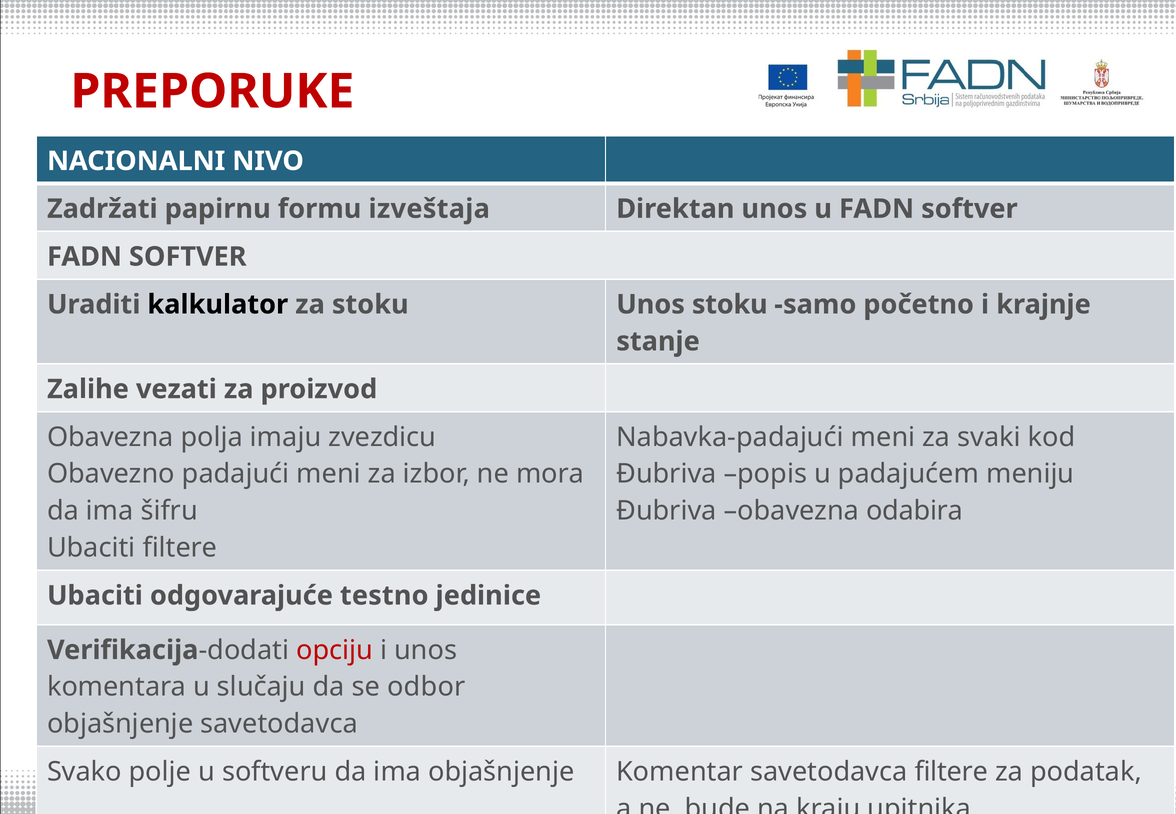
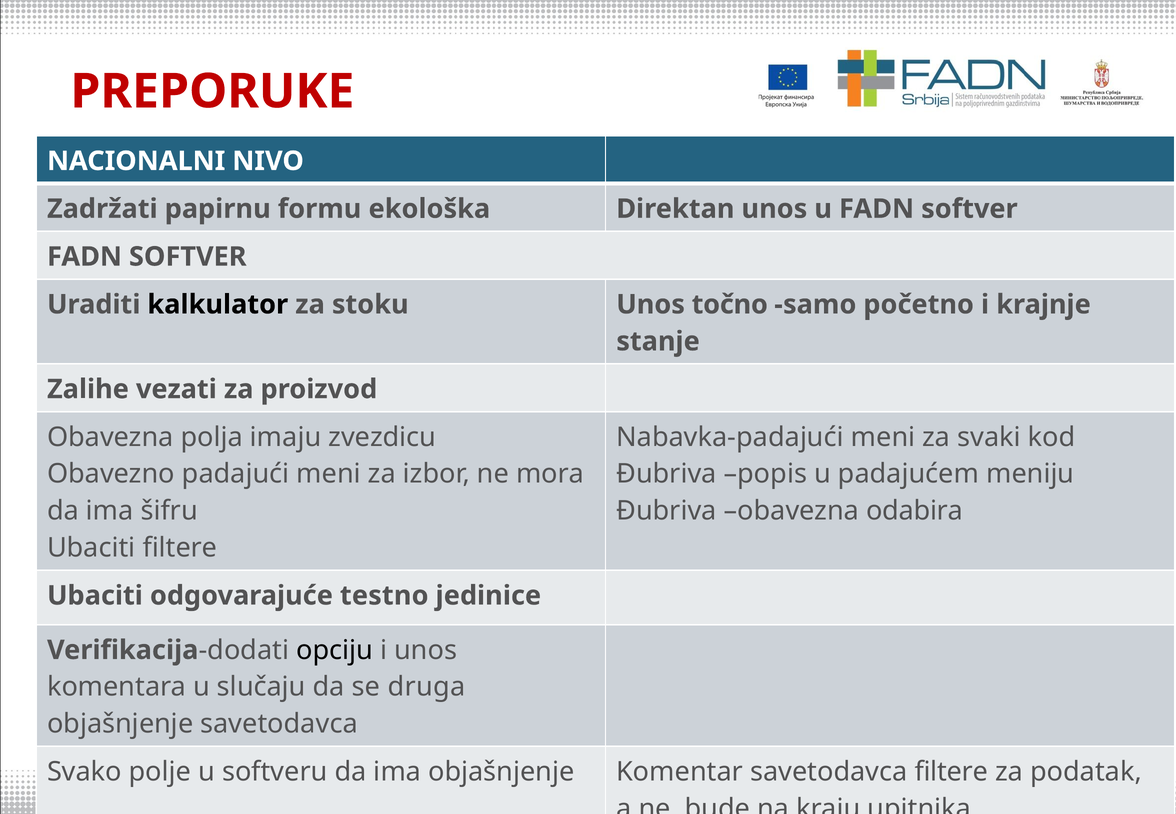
izveštaja: izveštaja -> ekološka (429, 209)
Unos stoku: stoku -> točno (730, 305)
opciju colour: red -> black (335, 650)
odbor: odbor -> druga (426, 687)
